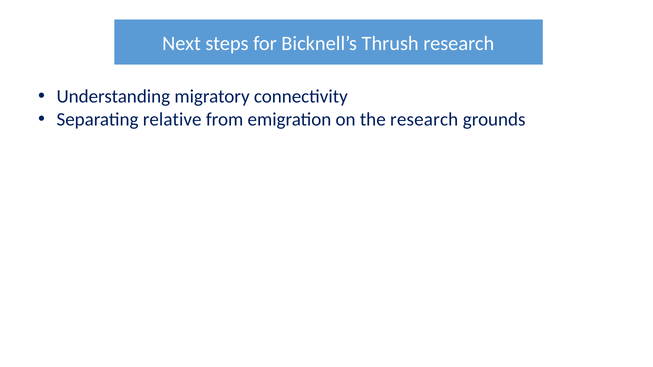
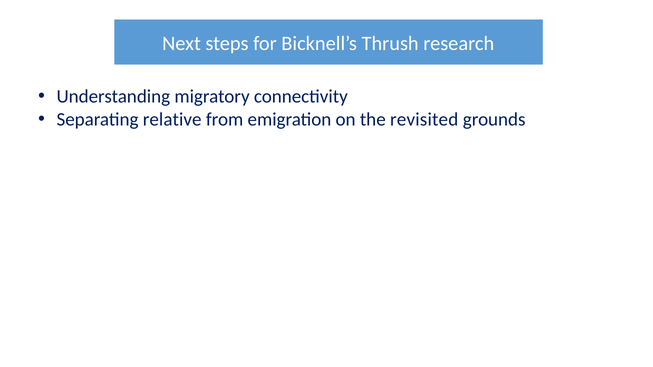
the research: research -> revisited (424, 120)
